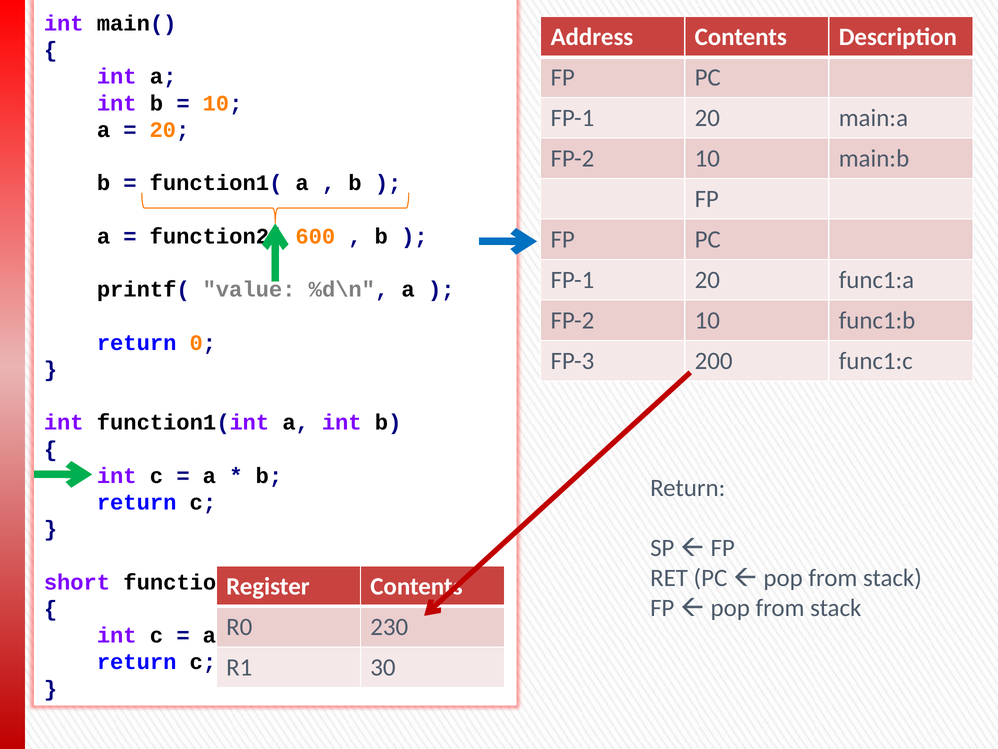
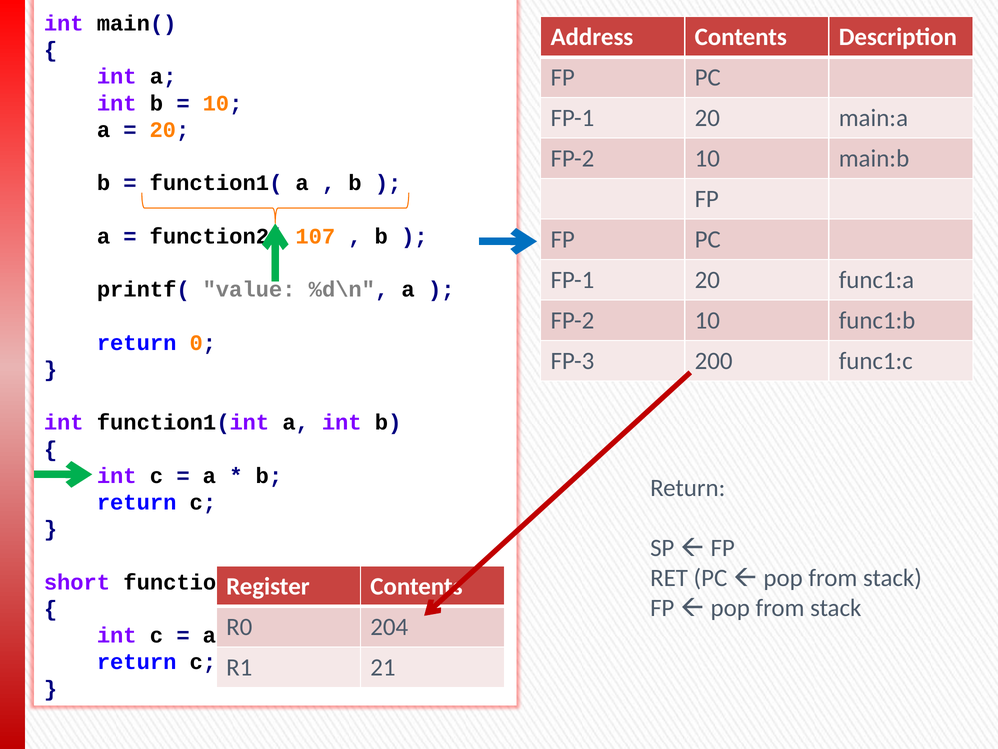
600: 600 -> 107 (315, 236)
230: 230 -> 204 (389, 627)
30: 30 -> 21 (383, 667)
